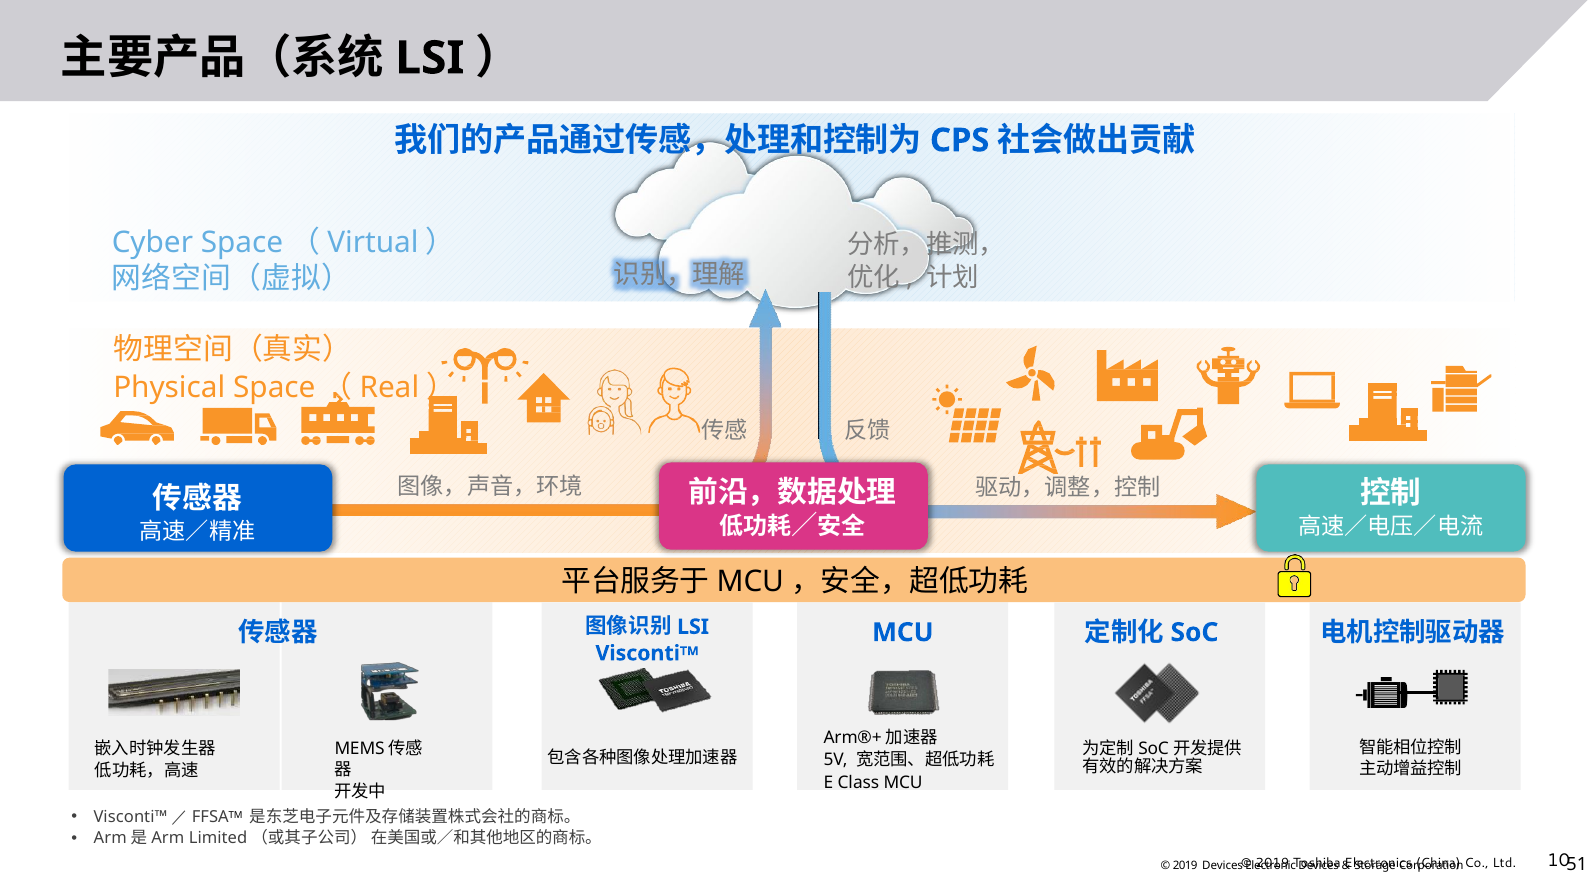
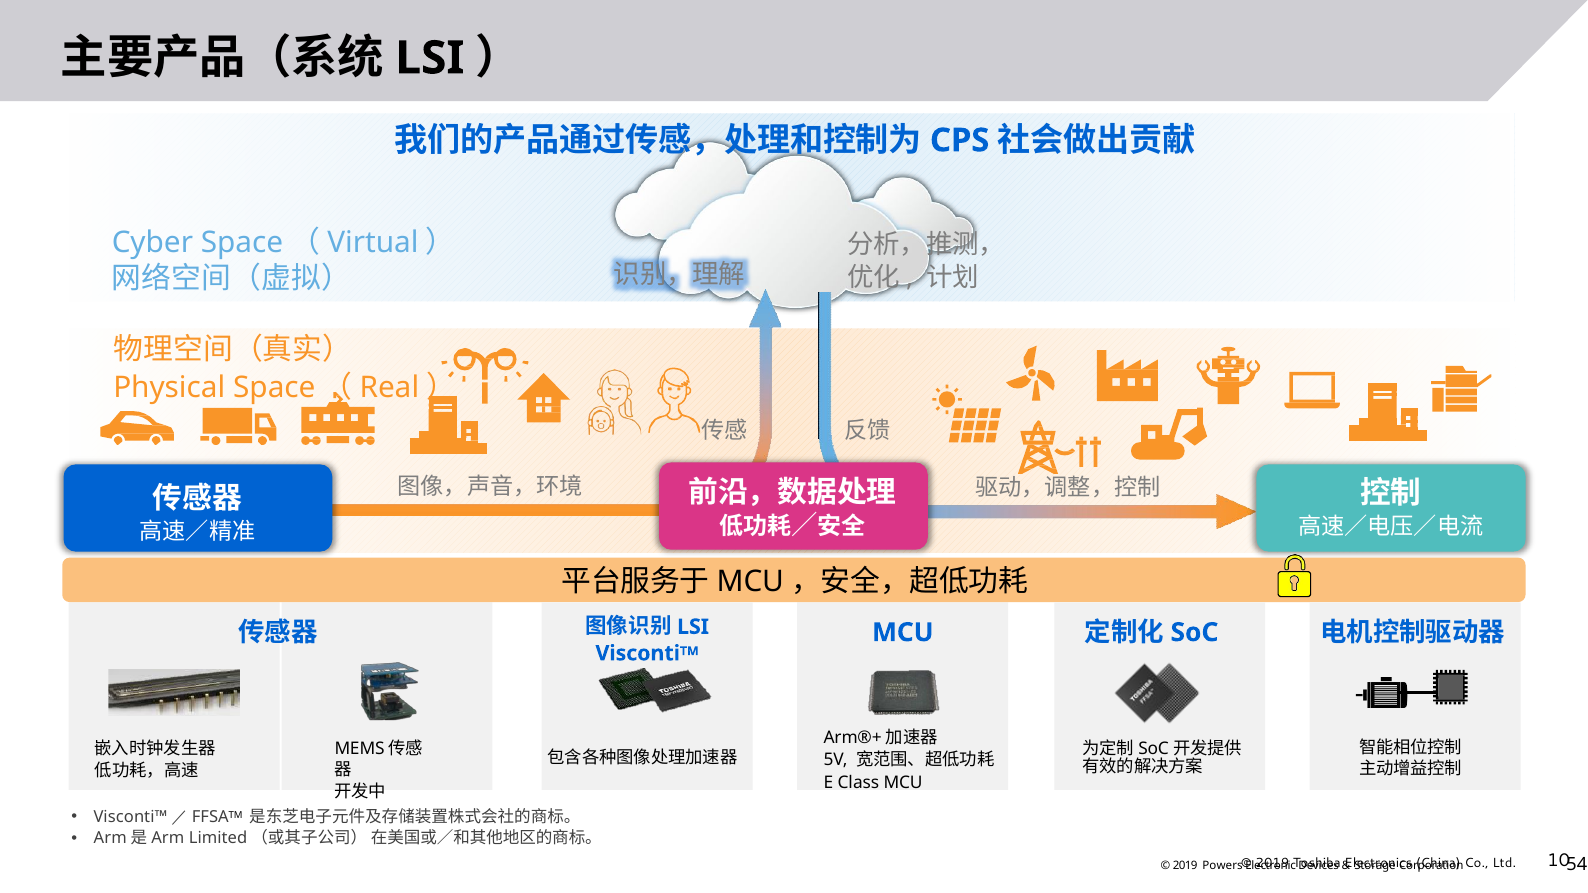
2019 Devices: Devices -> Powers (1223, 866)
51: 51 -> 54 (1577, 864)
